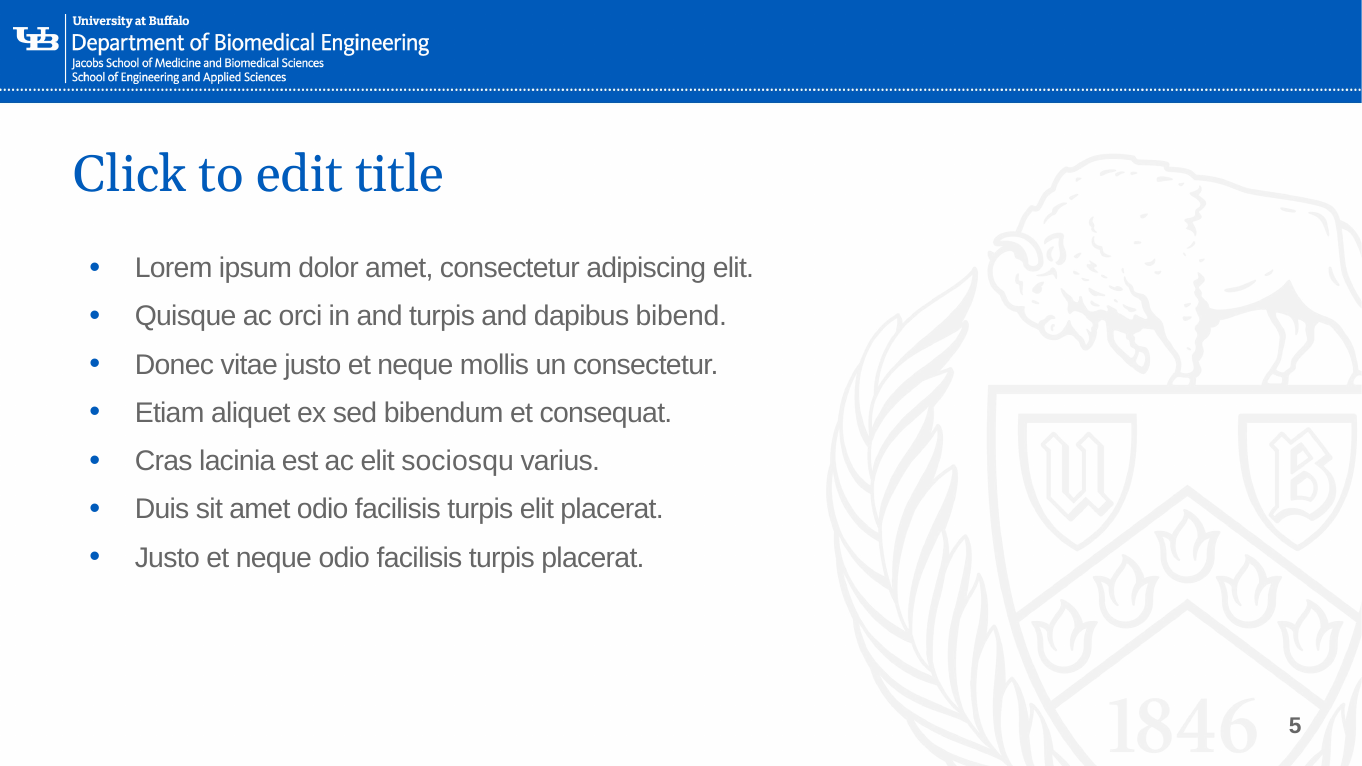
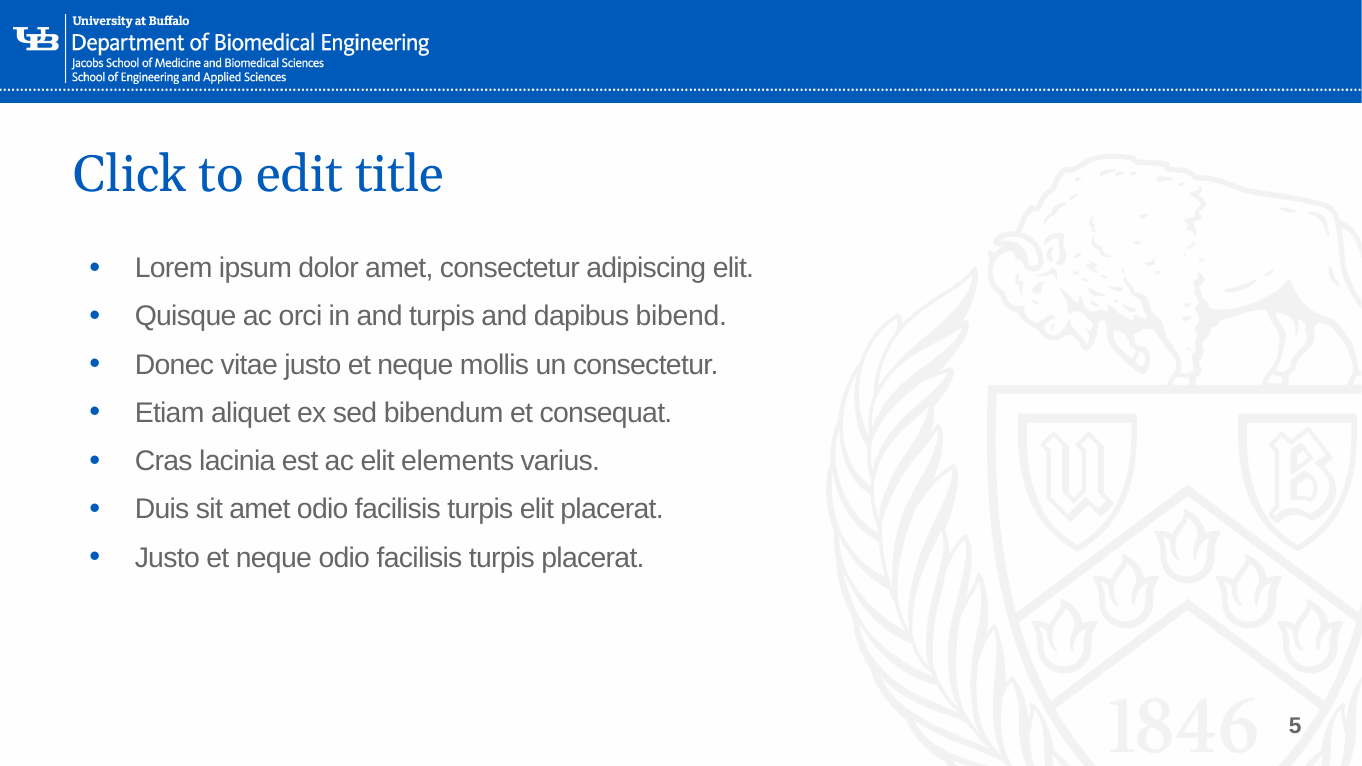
sociosqu: sociosqu -> elements (458, 461)
